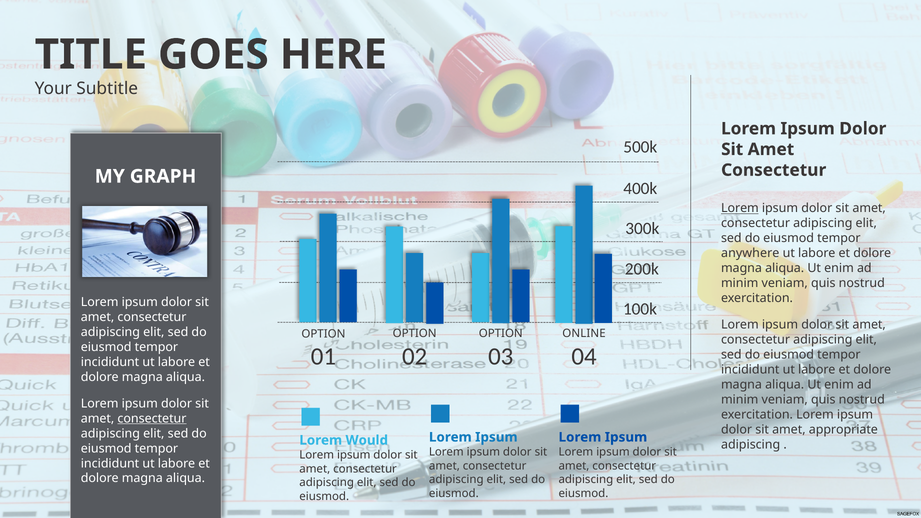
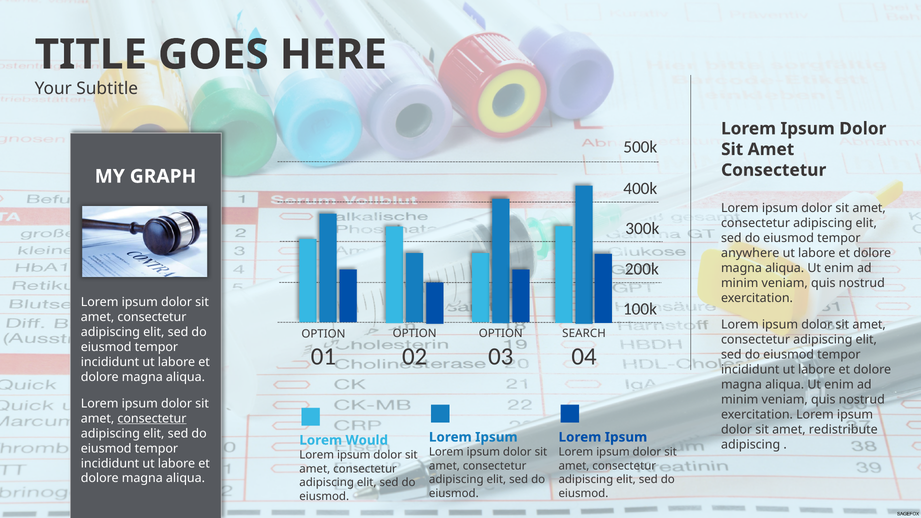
Lorem underline: present -> none (740, 208)
ONLINE: ONLINE -> SEARCH (584, 334)
appropriate: appropriate -> redistribute (843, 430)
